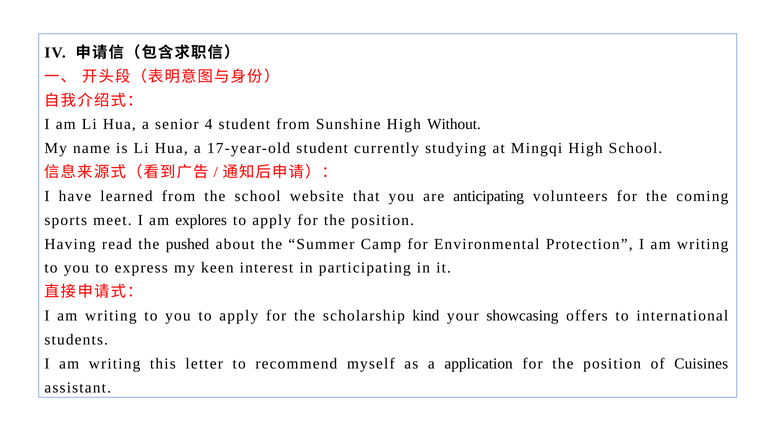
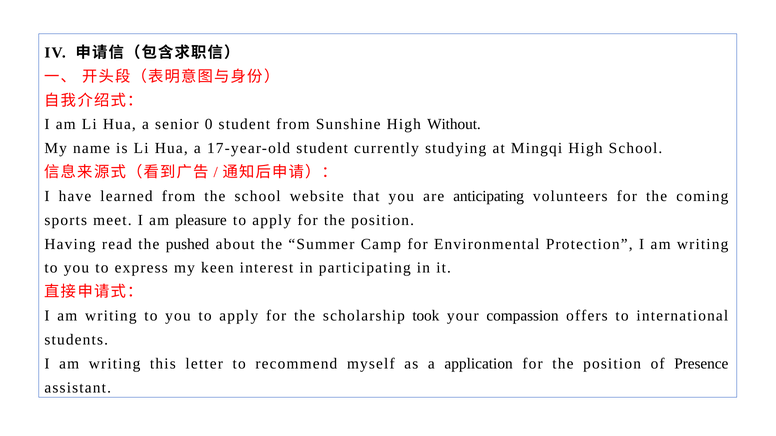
4: 4 -> 0 (209, 125)
explores: explores -> pleasure (201, 220)
kind: kind -> took (426, 316)
showcasing: showcasing -> compassion (522, 316)
Cuisines: Cuisines -> Presence (701, 364)
